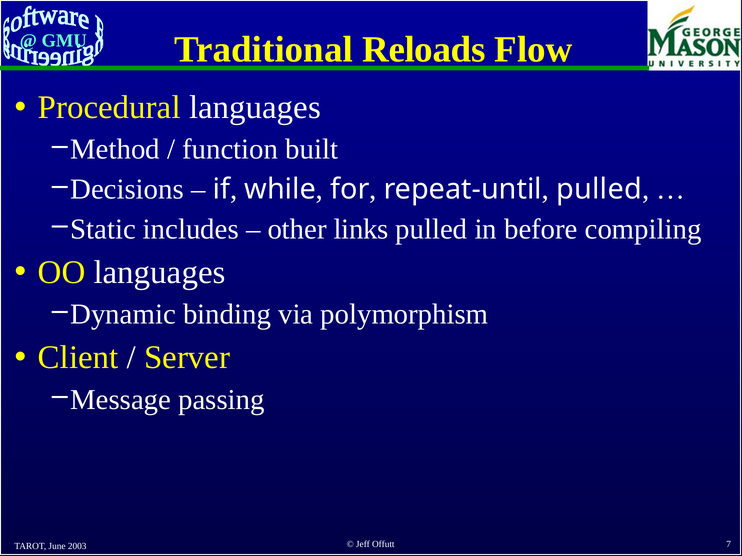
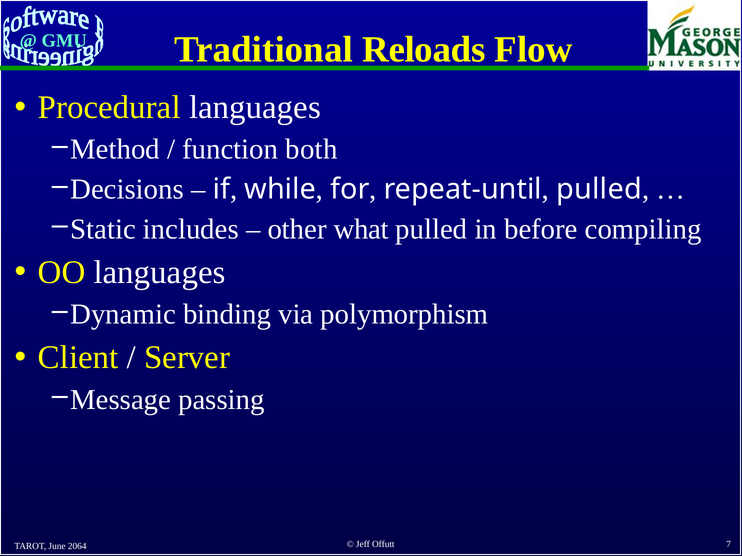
built: built -> both (311, 150)
links: links -> what (361, 229)
2003: 2003 -> 2064 (77, 547)
